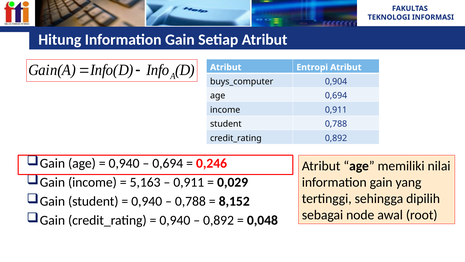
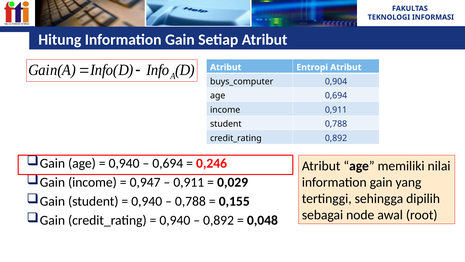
5,163: 5,163 -> 0,947 (145, 182)
8,152: 8,152 -> 0,155 (234, 201)
